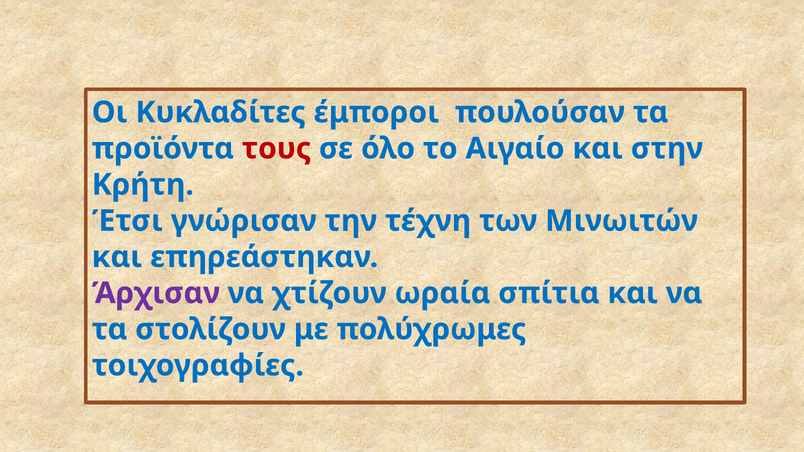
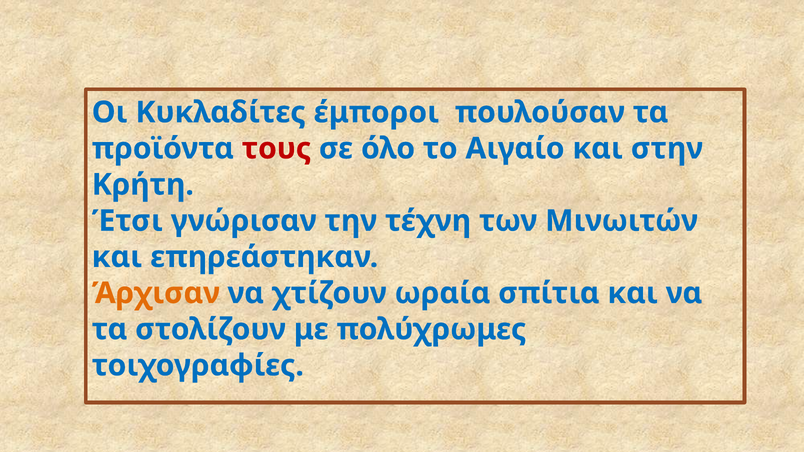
Άρχισαν colour: purple -> orange (156, 293)
